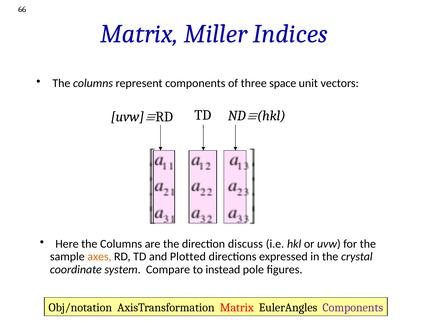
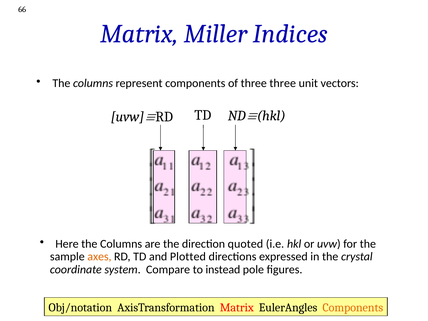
three space: space -> three (283, 83)
discuss: discuss -> quoted (245, 244)
Components colour: purple -> orange (353, 308)
